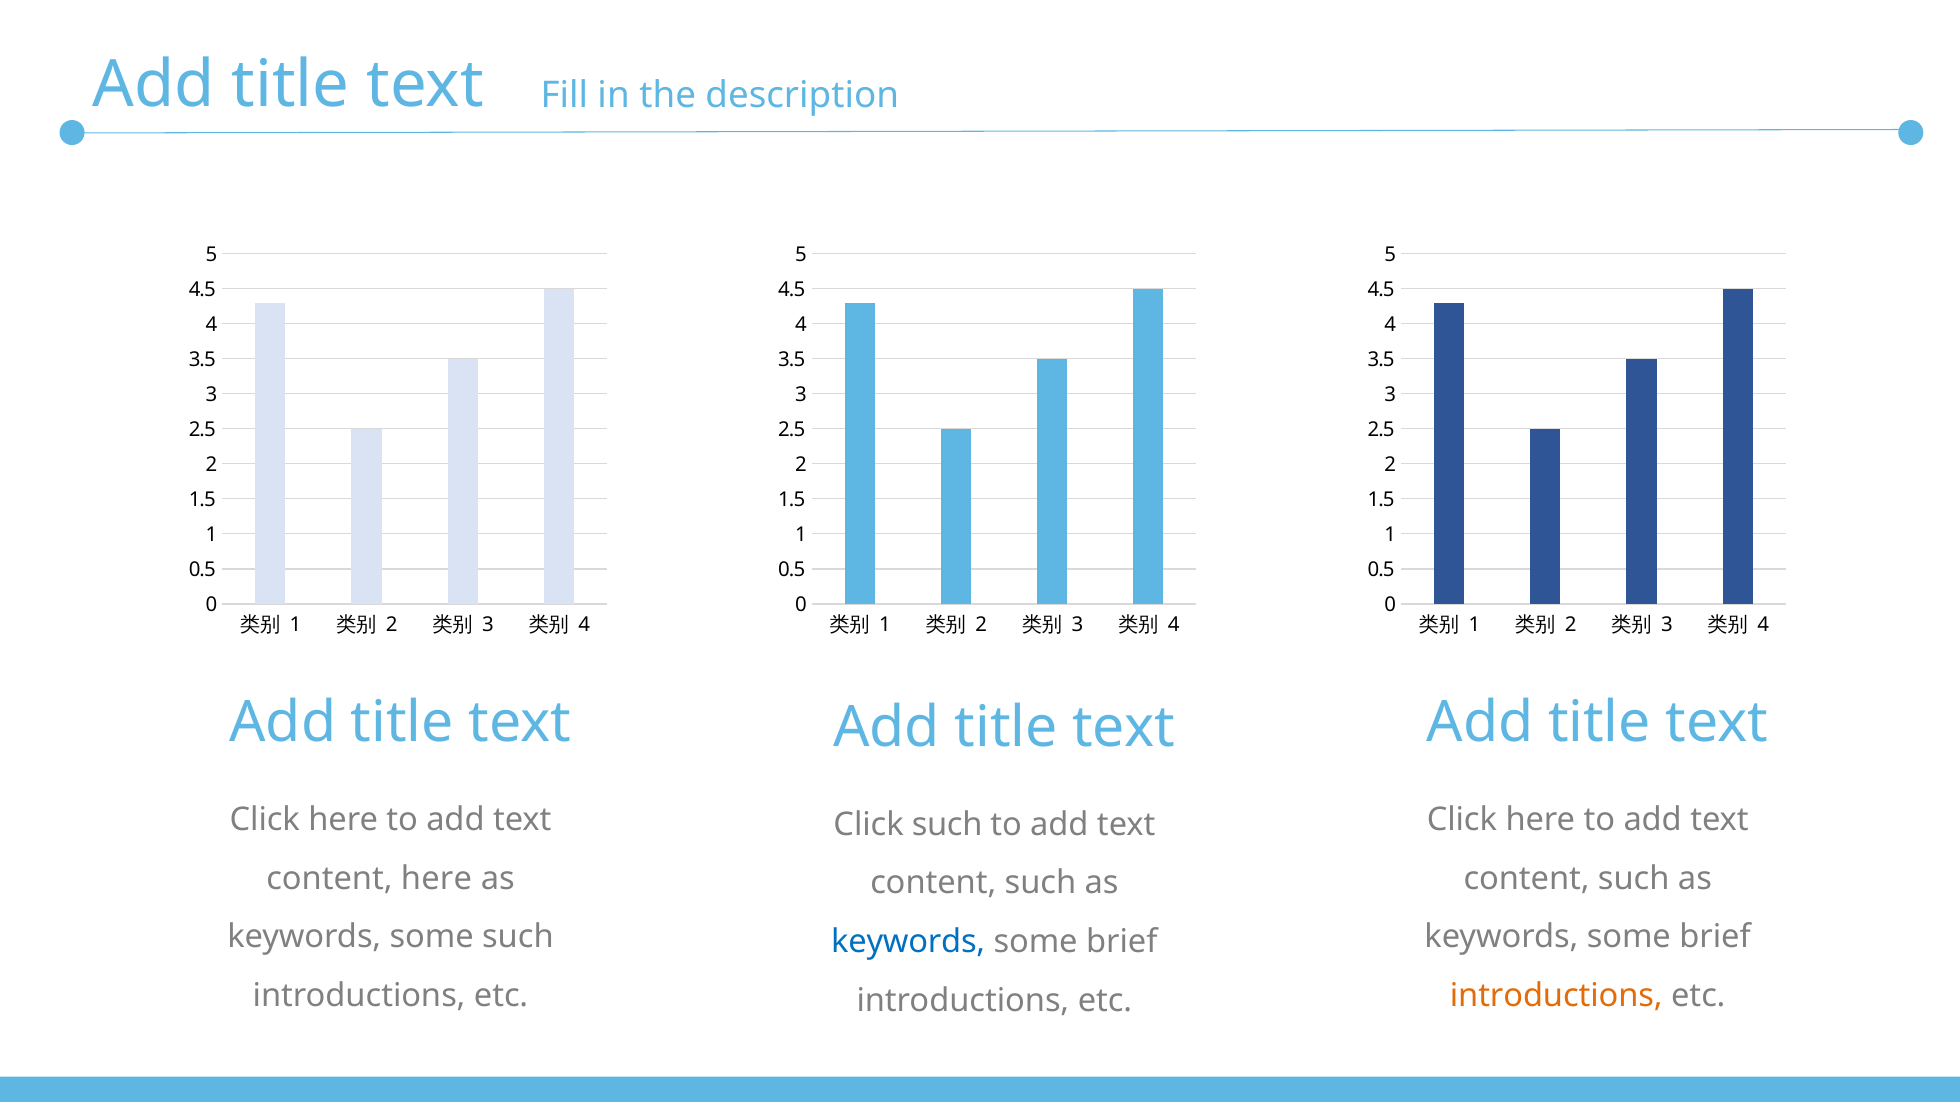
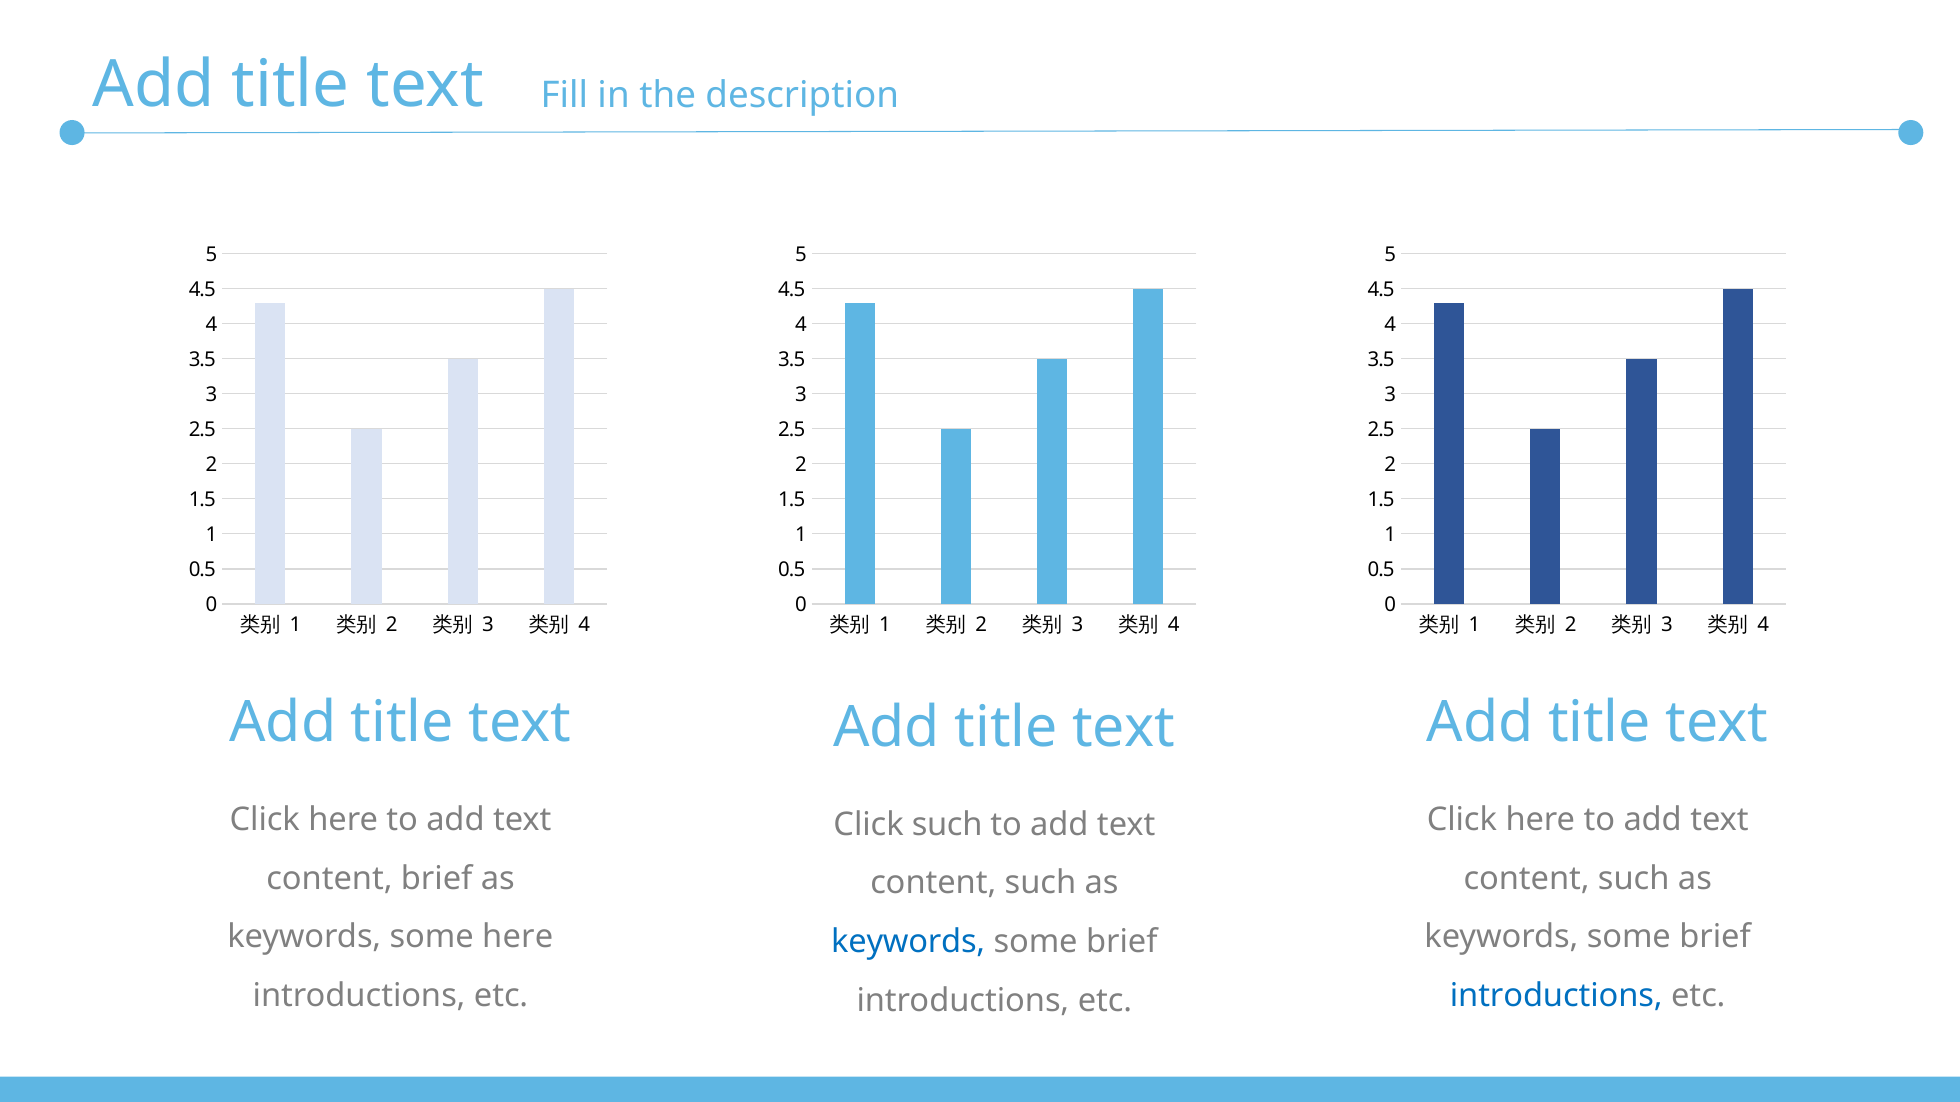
content here: here -> brief (437, 879)
some such: such -> here (518, 938)
introductions colour: orange -> blue (1556, 996)
